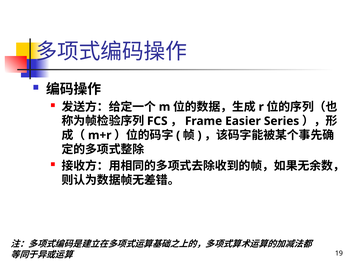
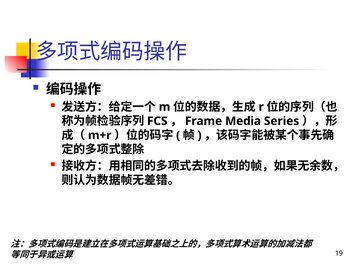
Easier: Easier -> Media (243, 121)
